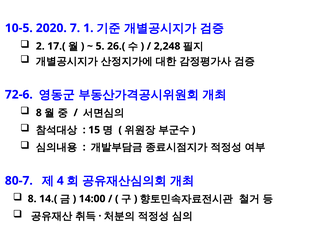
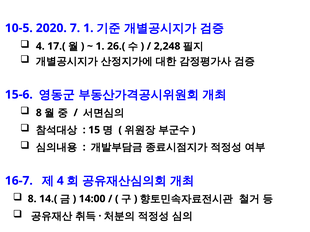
2: 2 -> 4 (40, 46)
5: 5 -> 1 (100, 46)
72-6: 72-6 -> 15-6 (19, 95)
80-7: 80-7 -> 16-7 (19, 181)
